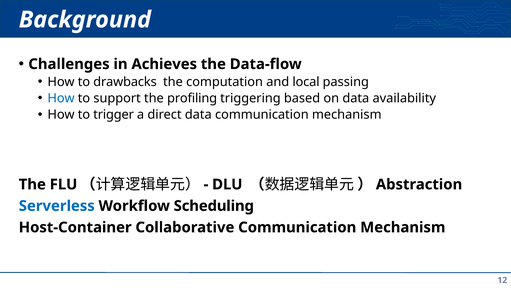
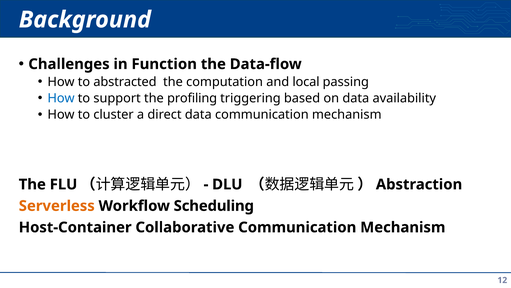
Achieves: Achieves -> Function (164, 64)
drawbacks: drawbacks -> abstracted (125, 82)
trigger: trigger -> cluster (114, 115)
Serverless colour: blue -> orange (57, 206)
